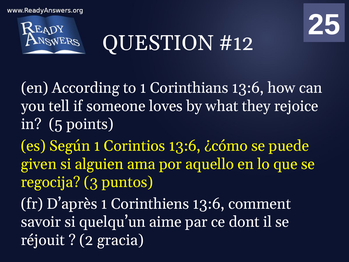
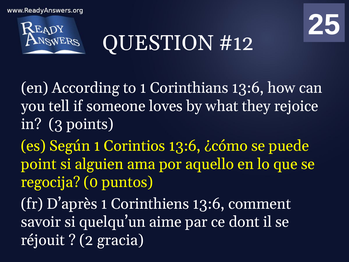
5: 5 -> 3 (56, 124)
given: given -> point (39, 164)
3: 3 -> 0 (91, 182)
